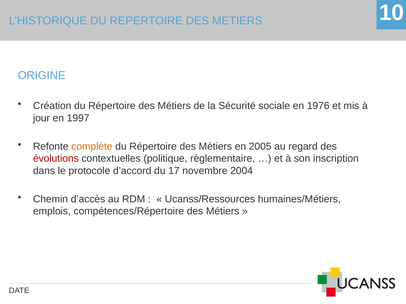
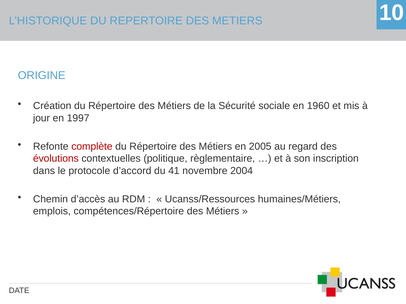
1976: 1976 -> 1960 (318, 106)
complète colour: orange -> red (92, 147)
17: 17 -> 41 (174, 171)
